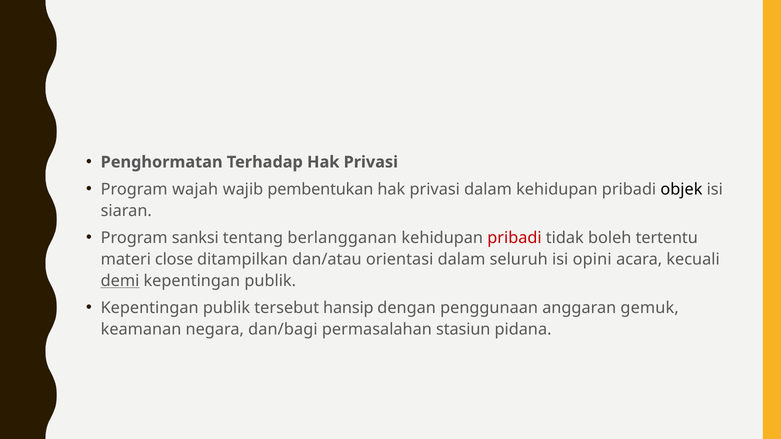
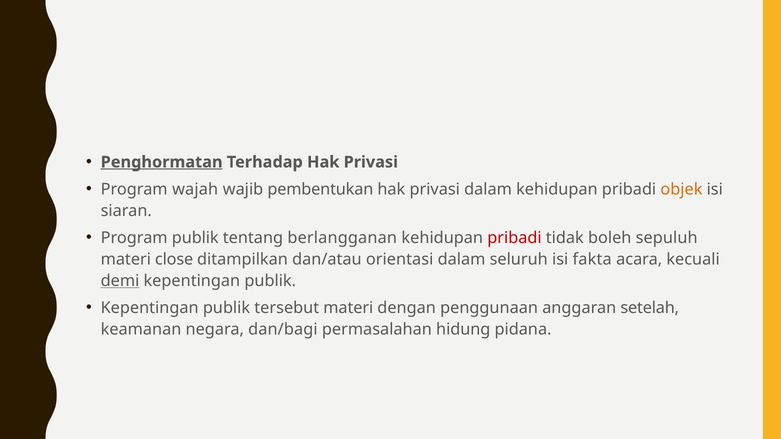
Penghormatan underline: none -> present (162, 162)
objek colour: black -> orange (681, 189)
Program sanksi: sanksi -> publik (195, 238)
tertentu: tertentu -> sepuluh (667, 238)
opini: opini -> fakta (592, 259)
tersebut hansip: hansip -> materi (348, 308)
gemuk: gemuk -> setelah (650, 308)
stasiun: stasiun -> hidung (463, 330)
